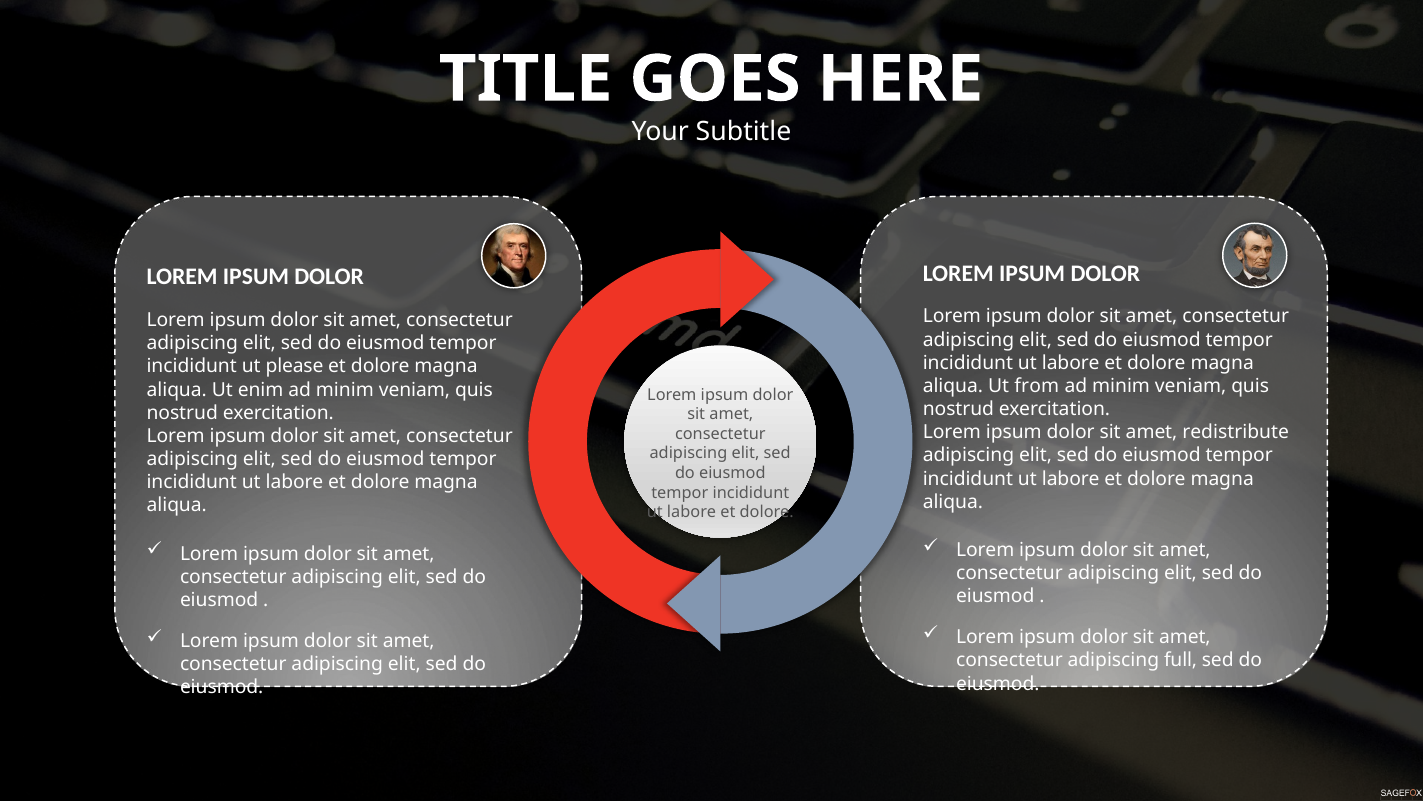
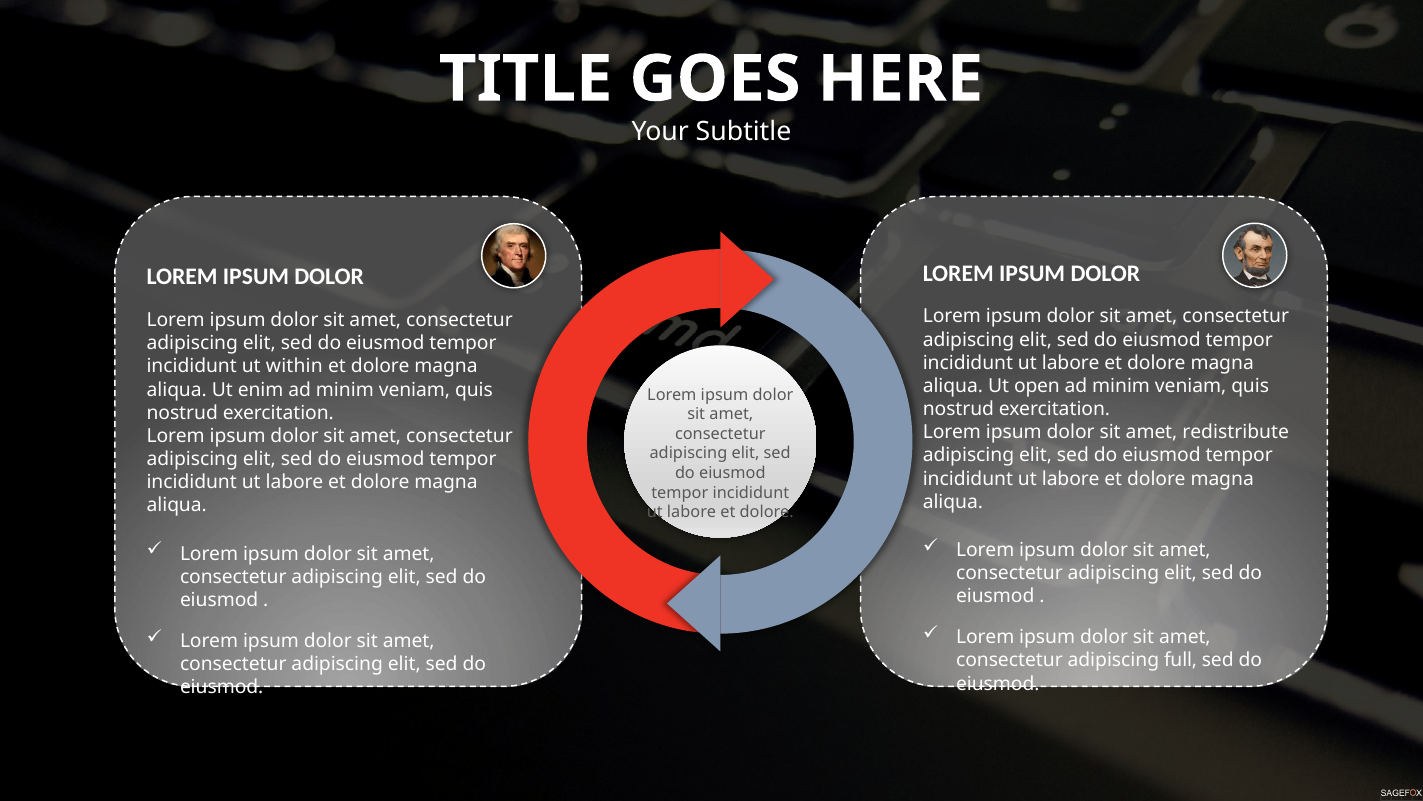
please: please -> within (294, 366)
from: from -> open (1037, 386)
